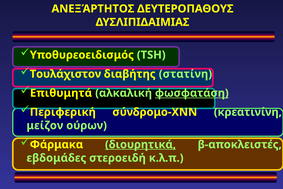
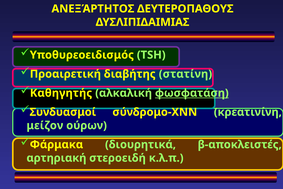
Τουλάχιστον: Τουλάχιστον -> Προαιρετική (65, 74)
Επιθυμητά: Επιθυμητά -> Καθηγητής (61, 93)
Περιφερική: Περιφερική -> Συνδυασμοί (63, 112)
διουρητικά underline: present -> none (140, 144)
εβδομάδες: εβδομάδες -> αρτηριακή (56, 158)
